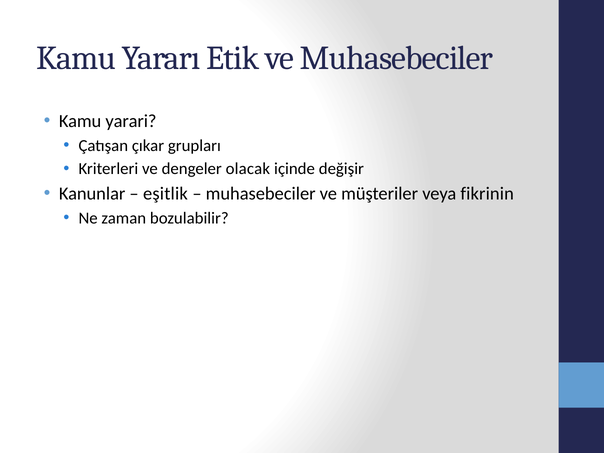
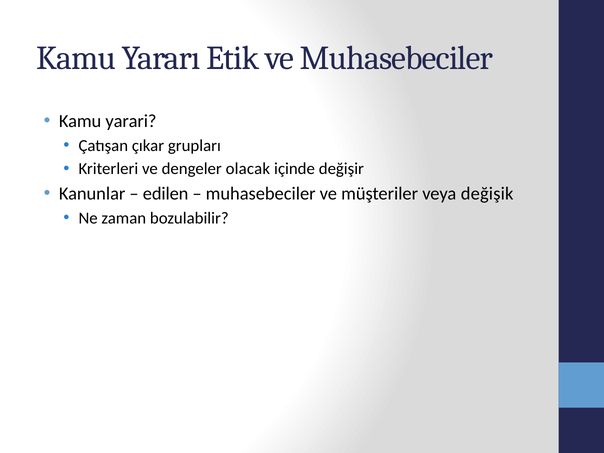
eşitlik: eşitlik -> edilen (166, 194)
fikrinin: fikrinin -> değişik (487, 194)
